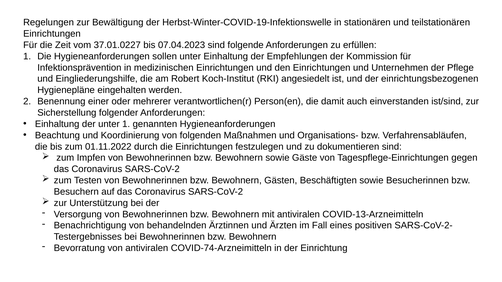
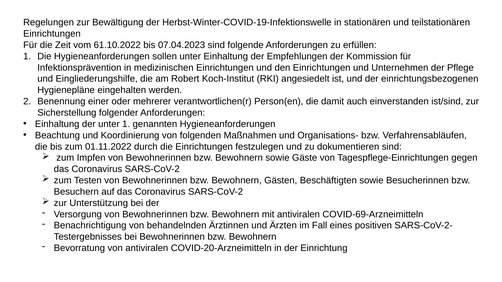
37.01.0227: 37.01.0227 -> 61.10.2022 (117, 45)
COVID-13-Arzneimitteln: COVID-13-Arzneimitteln -> COVID-69-Arzneimitteln (373, 215)
COVID-74-Arzneimitteln: COVID-74-Arzneimitteln -> COVID-20-Arzneimitteln (221, 248)
